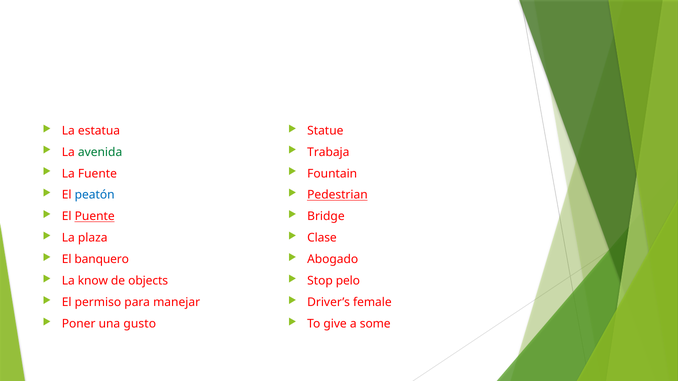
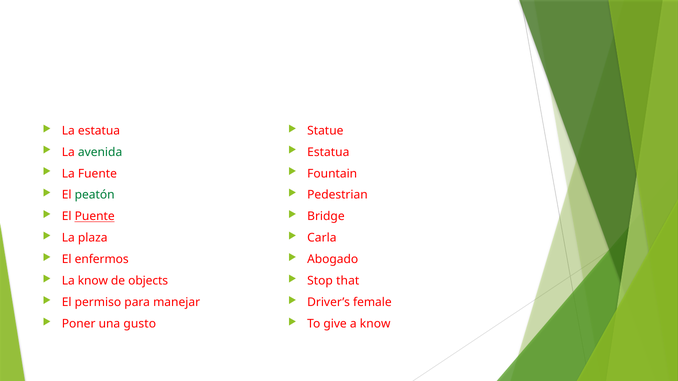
Trabaja: Trabaja -> Estatua (328, 152)
peatón colour: blue -> green (95, 195)
Pedestrian underline: present -> none (337, 195)
Clase: Clase -> Carla (322, 238)
banquero: banquero -> enfermos (102, 260)
pelo: pelo -> that (348, 281)
a some: some -> know (375, 324)
